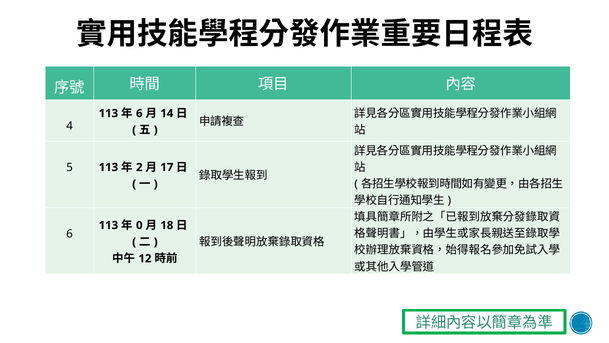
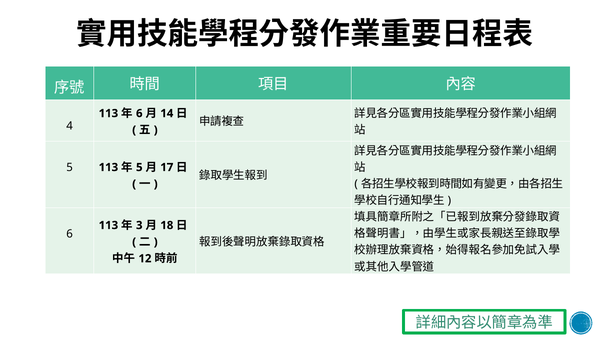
2: 2 -> 5 (139, 167)
0: 0 -> 3 (139, 225)
